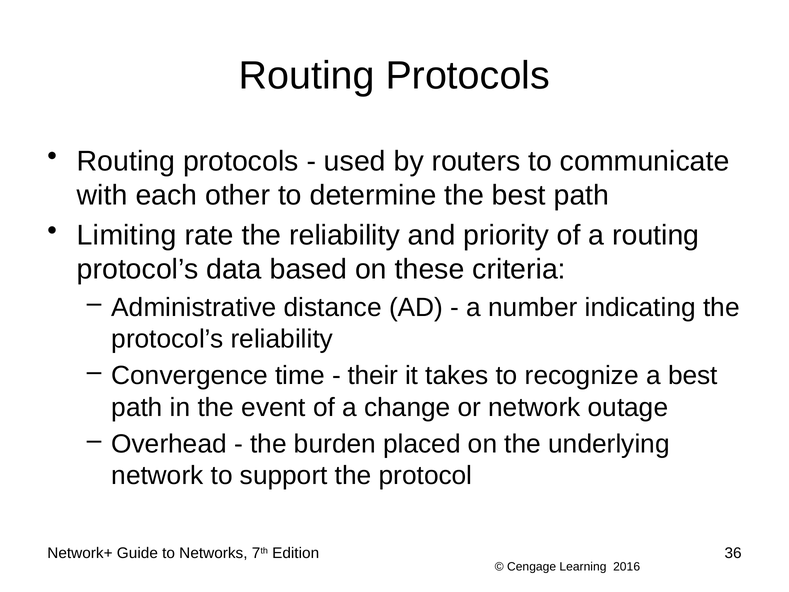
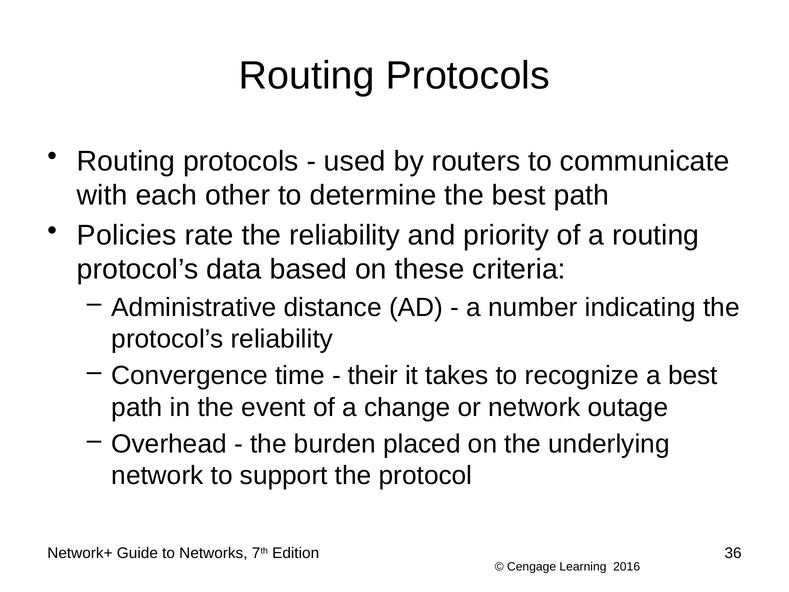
Limiting: Limiting -> Policies (127, 235)
